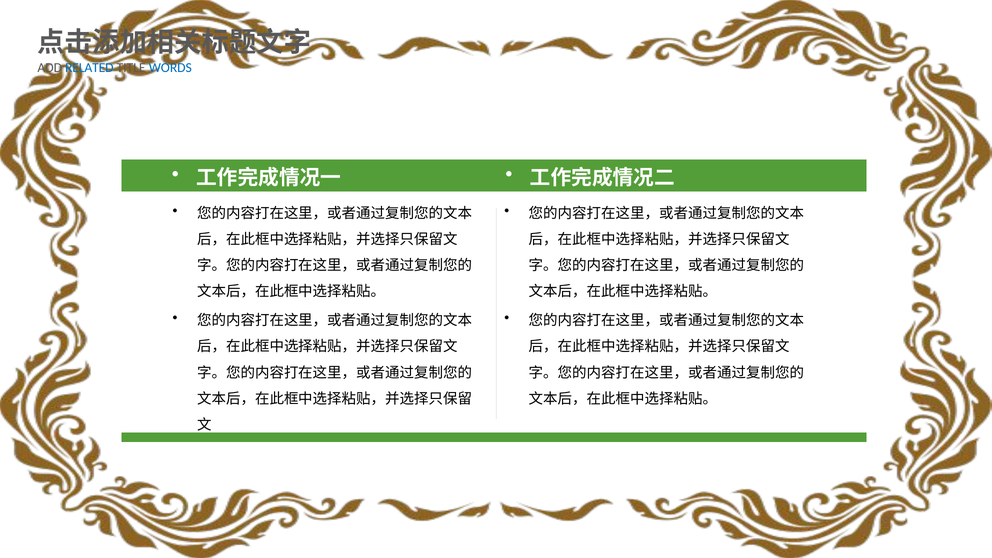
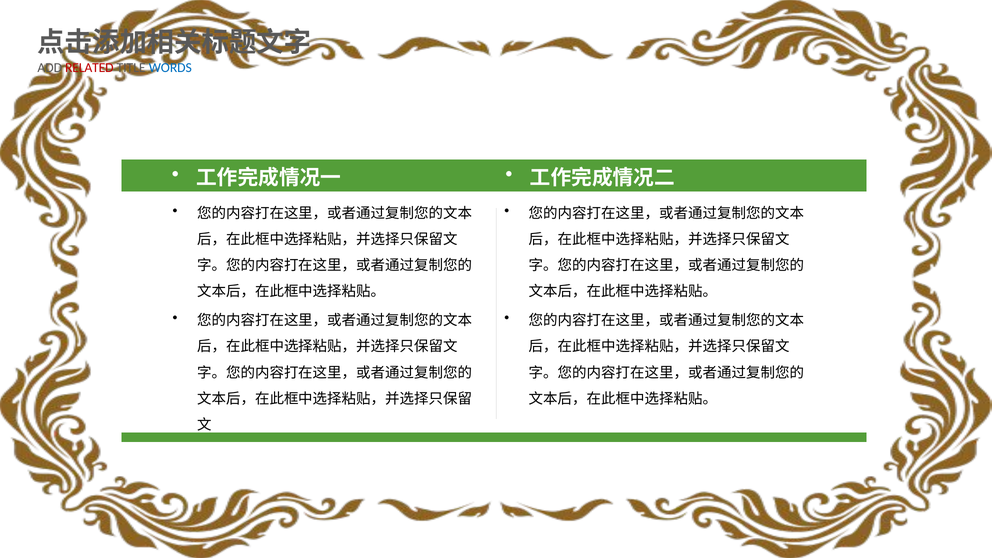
RELATED colour: blue -> red (89, 68)
